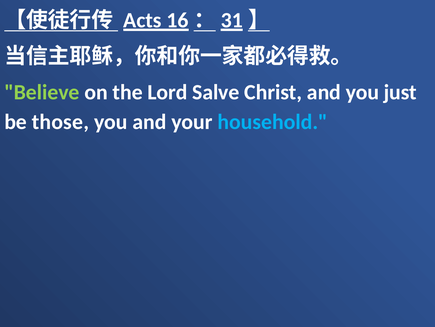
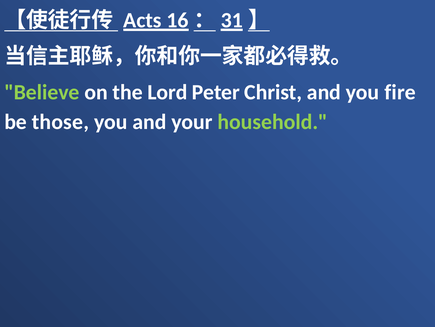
Salve: Salve -> Peter (216, 92)
just: just -> fire (400, 92)
household colour: light blue -> light green (273, 122)
